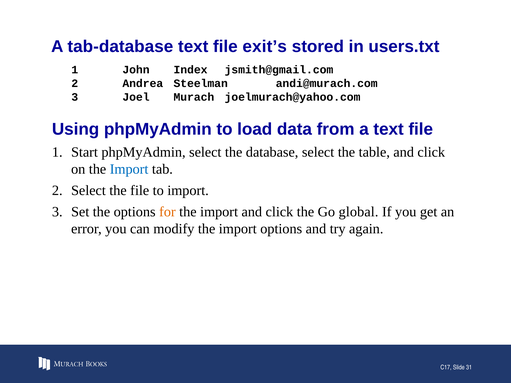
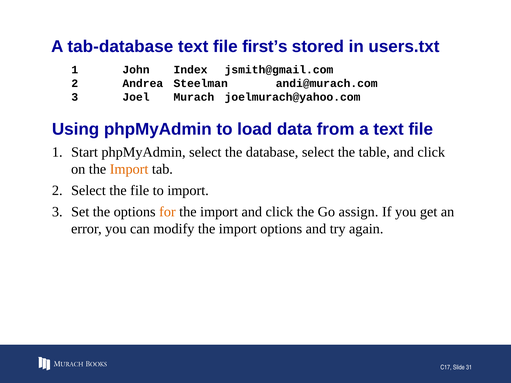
exit’s: exit’s -> first’s (265, 46)
Import colour: blue -> orange (129, 169)
global: global -> assign (359, 212)
